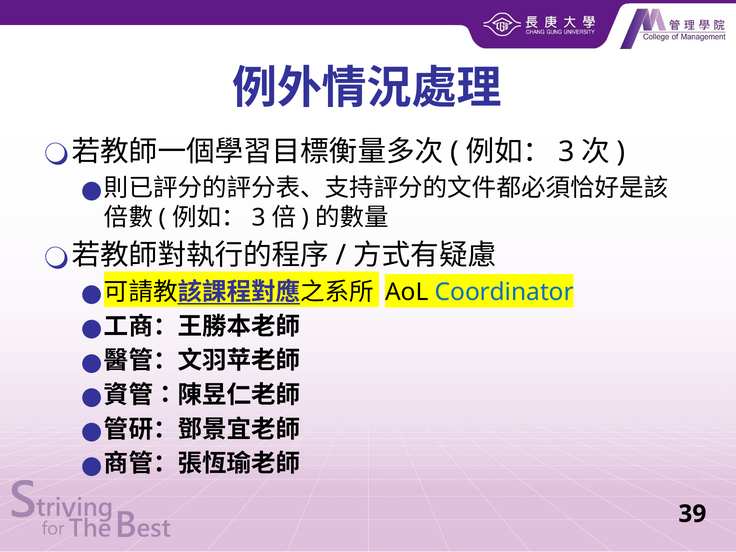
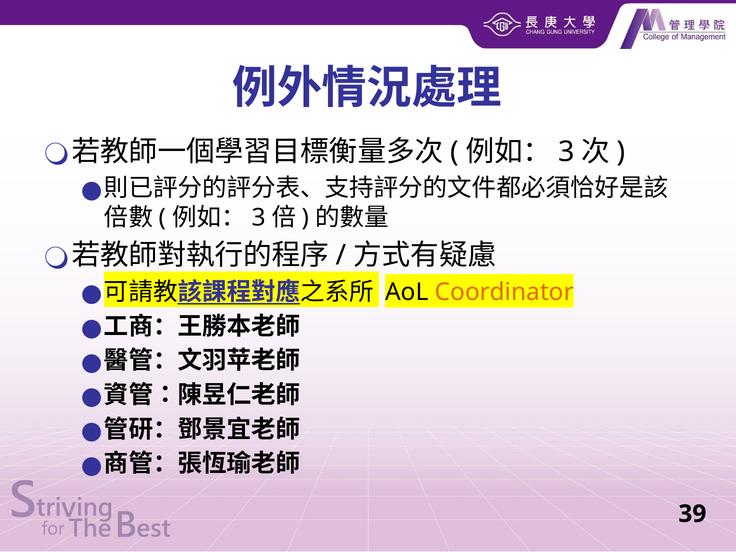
Coordinator colour: blue -> orange (504, 292)
